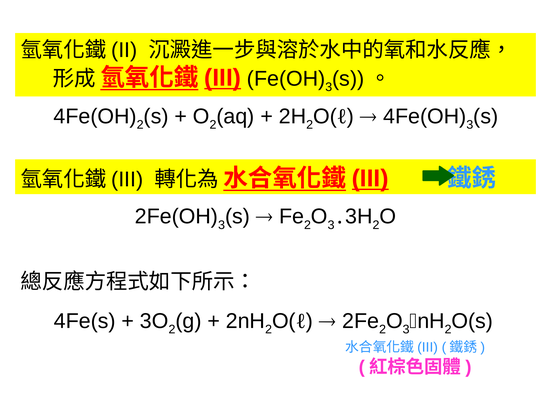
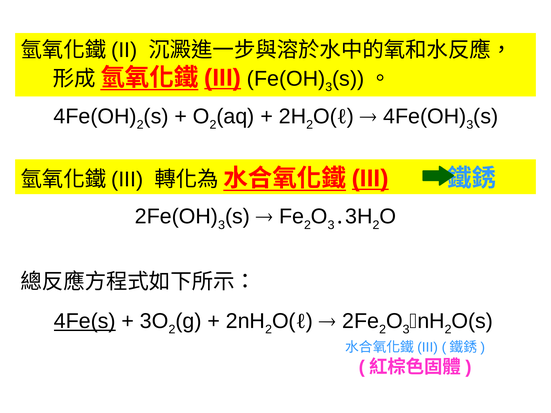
4Fe(s underline: none -> present (85, 321)
